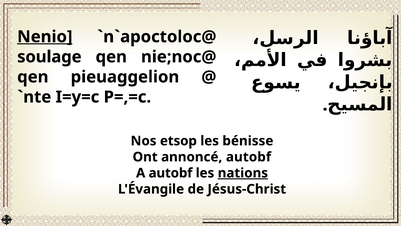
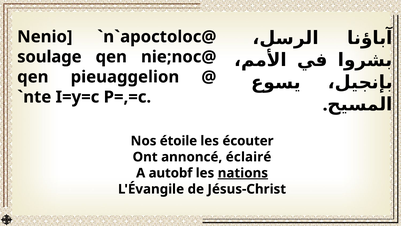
Nenio underline: present -> none (45, 37)
etsop: etsop -> étoile (178, 141)
bénisse: bénisse -> écouter (248, 141)
annoncé autobf: autobf -> éclairé (249, 157)
